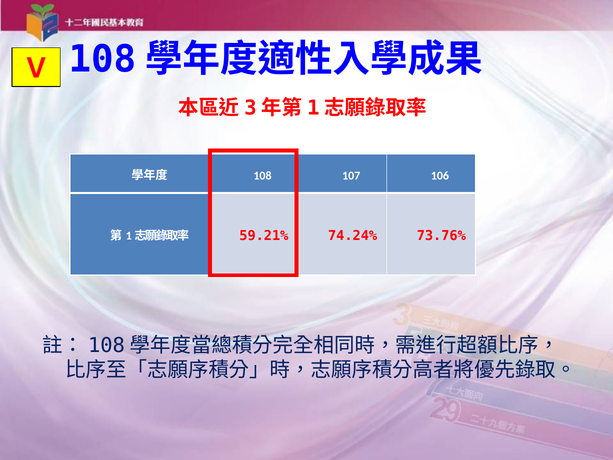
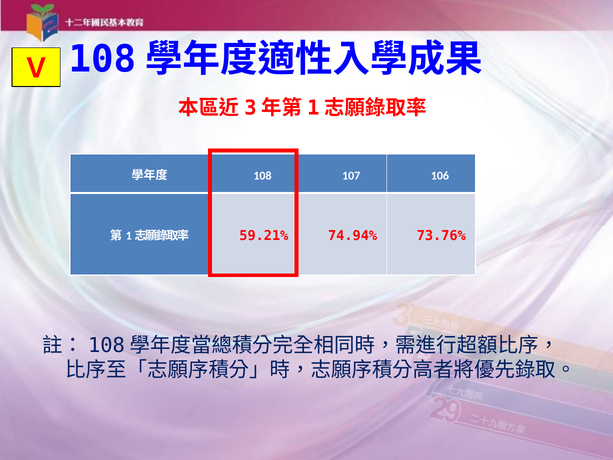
74.24%: 74.24% -> 74.94% (353, 236)
